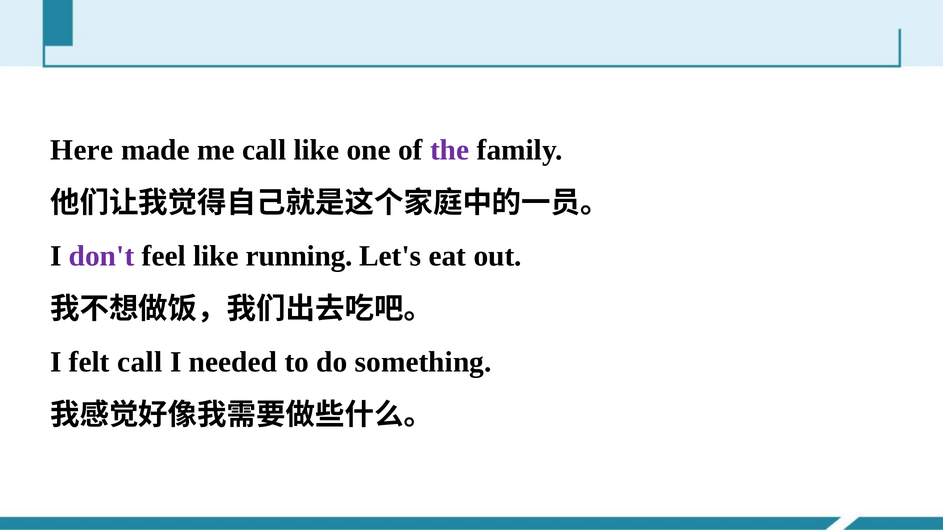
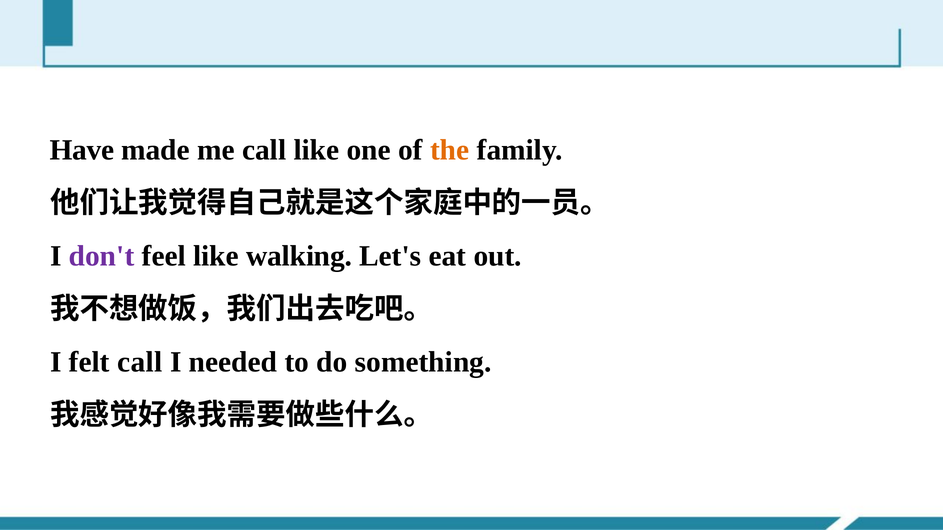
Here: Here -> Have (82, 150)
the colour: purple -> orange (450, 150)
running: running -> walking (299, 256)
